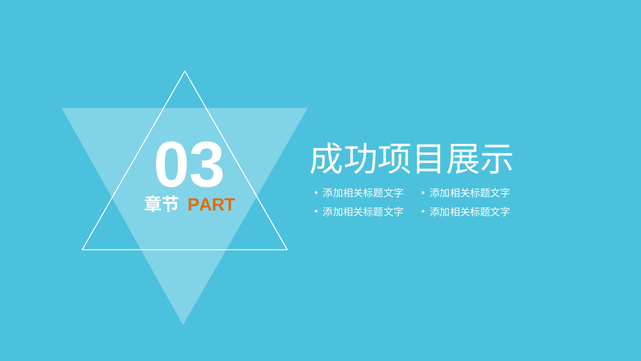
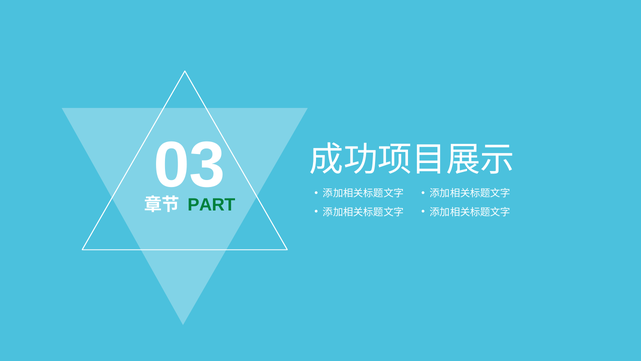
PART colour: orange -> green (211, 205)
